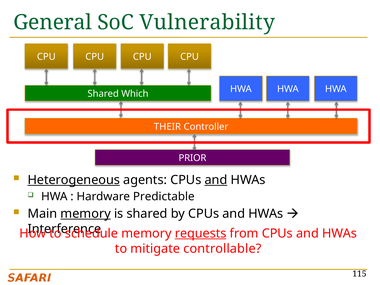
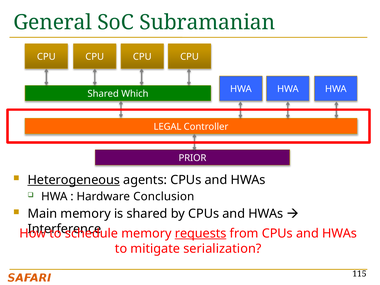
Vulnerability: Vulnerability -> Subramanian (207, 22)
THEIR: THEIR -> LEGAL (168, 127)
and underline: present -> none (216, 180)
Predictable: Predictable -> Conclusion (164, 197)
memory underline: present -> none (86, 214)
controllable: controllable -> serialization (222, 249)
